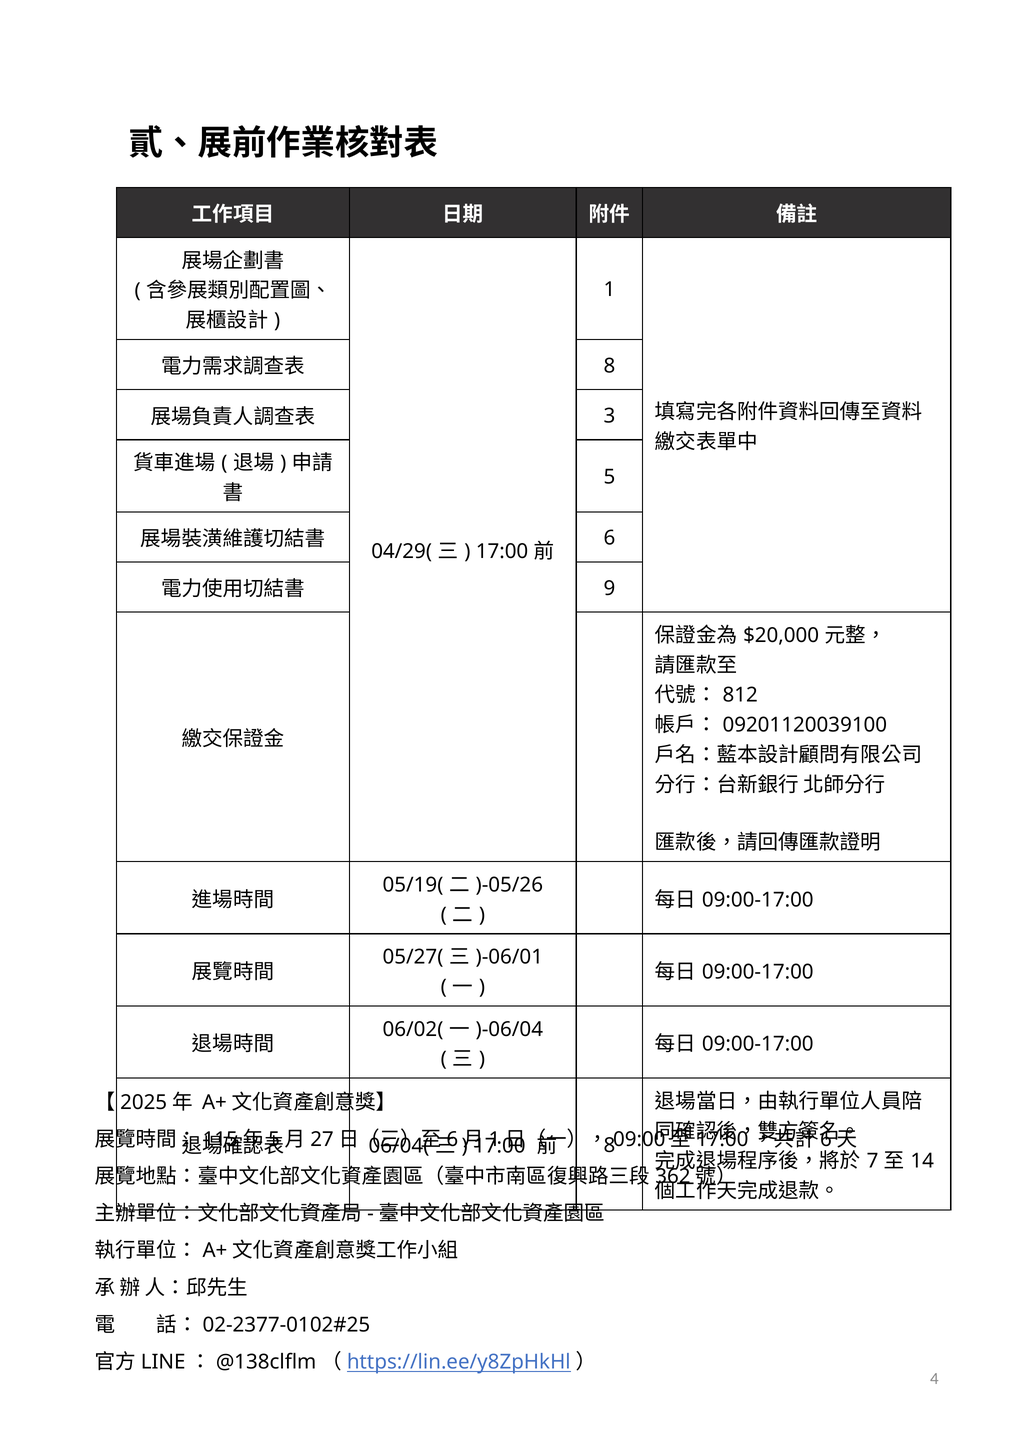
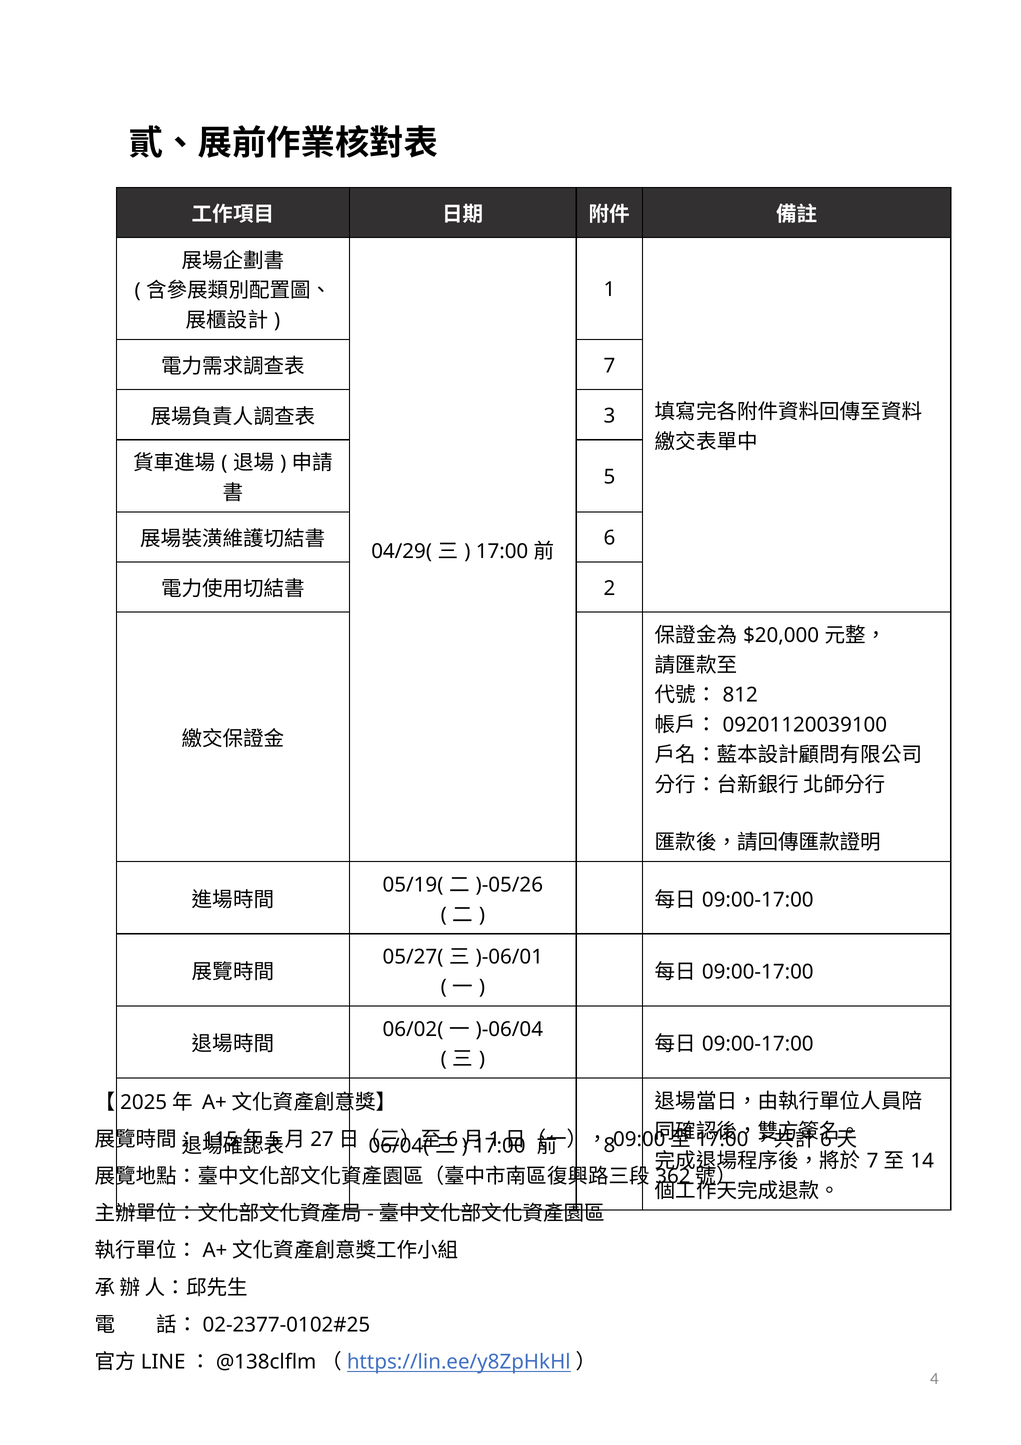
8: 8 -> 7 (609, 366)
9: 9 -> 2 (609, 588)
